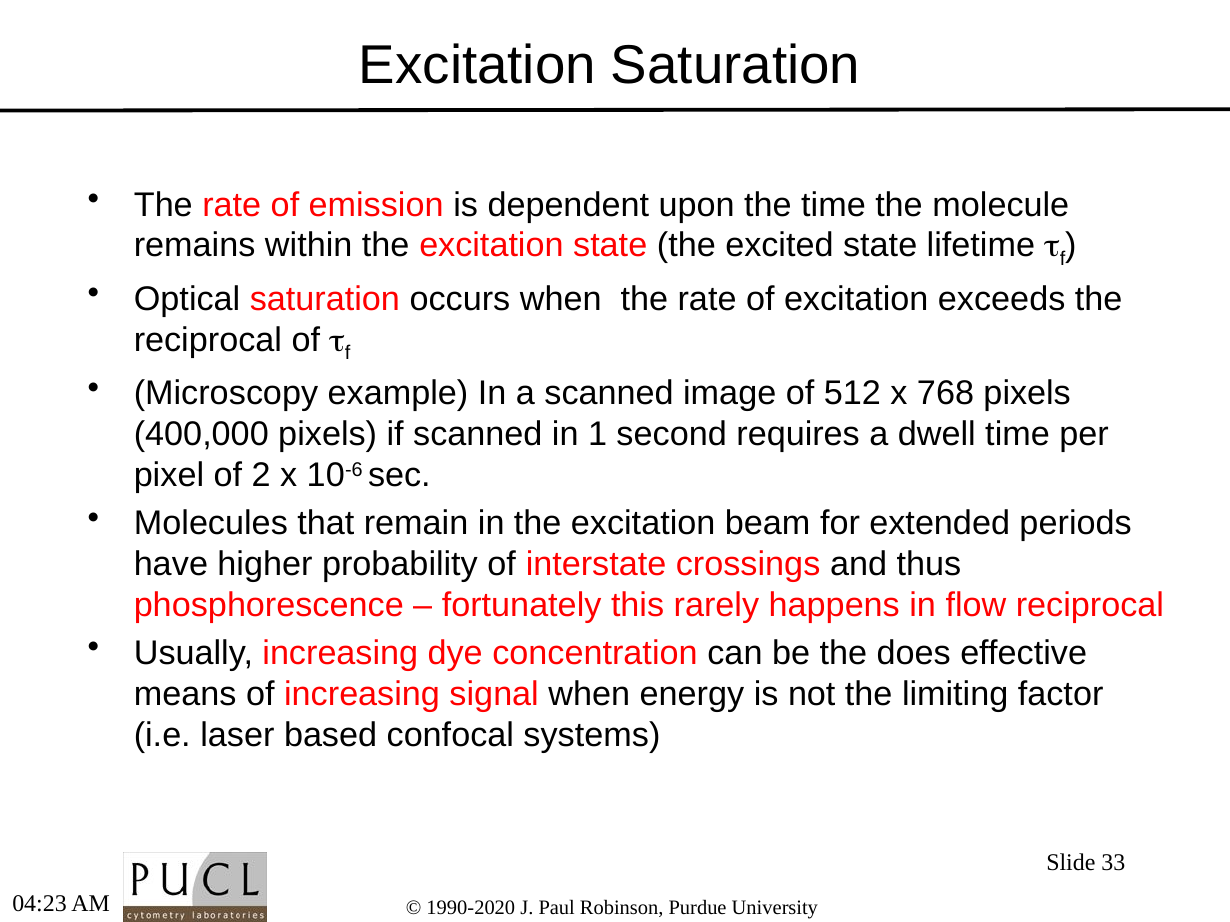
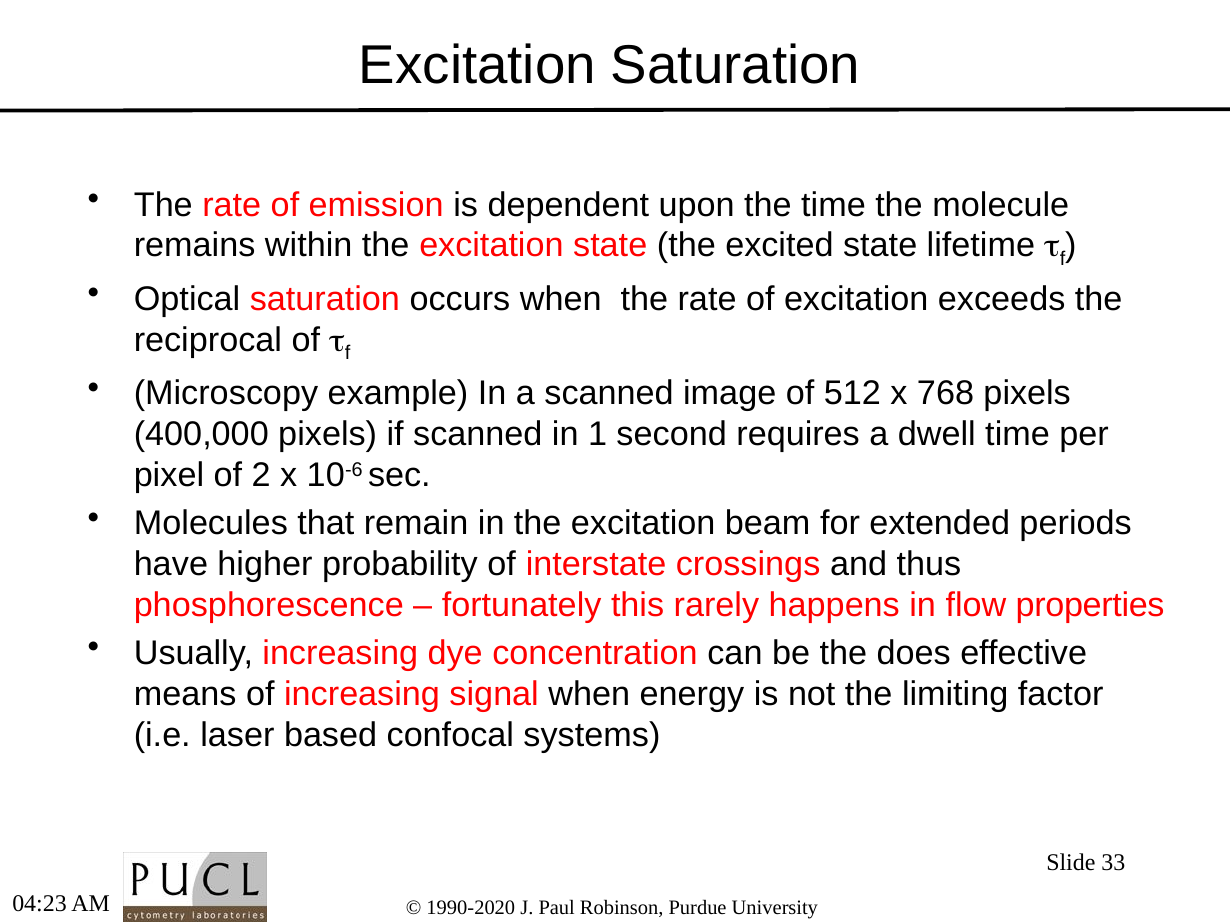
flow reciprocal: reciprocal -> properties (1090, 606)
